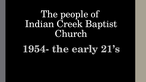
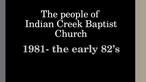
1954-: 1954- -> 1981- (36, 49)
21’s: 21’s -> 82’s (111, 49)
